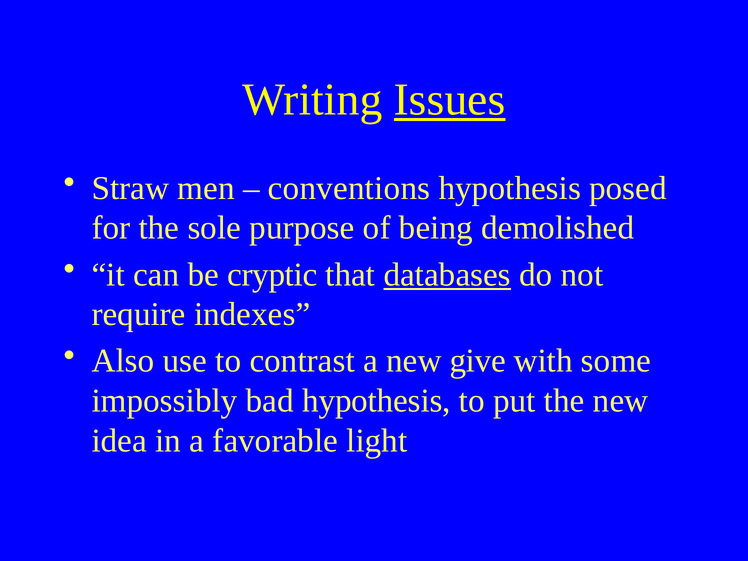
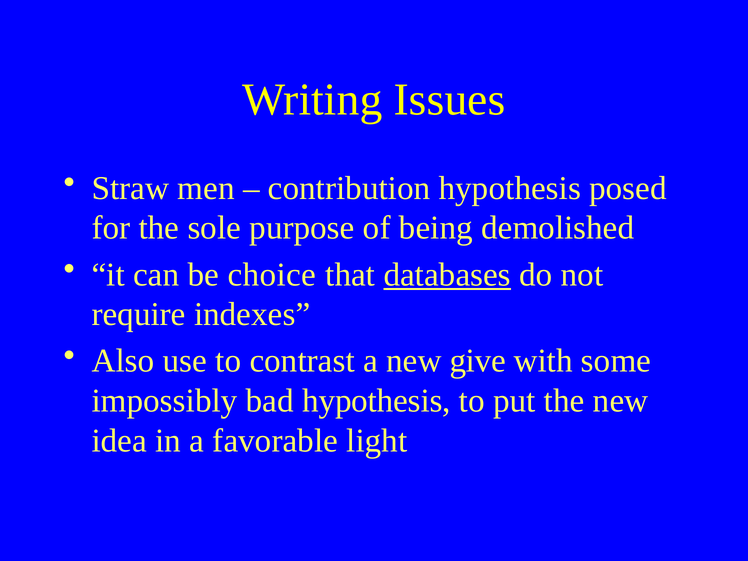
Issues underline: present -> none (450, 100)
conventions: conventions -> contribution (349, 188)
cryptic: cryptic -> choice (272, 275)
